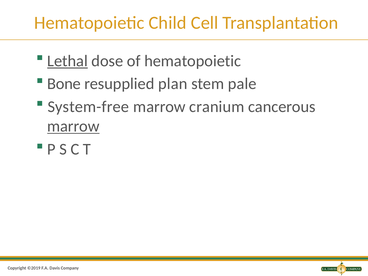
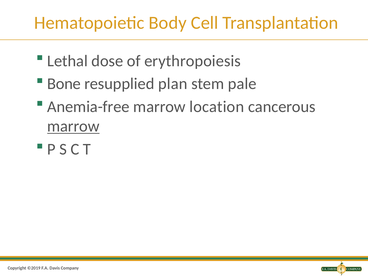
Child: Child -> Body (168, 23)
Lethal underline: present -> none (67, 61)
of hematopoietic: hematopoietic -> erythropoiesis (193, 61)
System-free: System-free -> Anemia-free (88, 107)
cranium: cranium -> location (217, 107)
